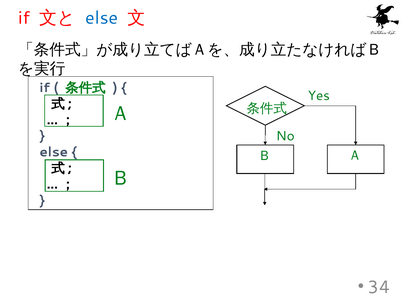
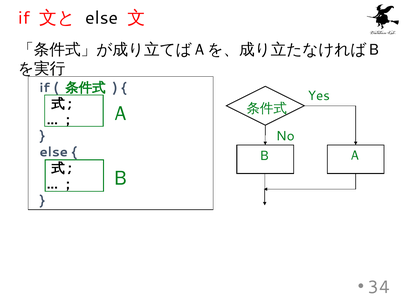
else colour: blue -> black (102, 18)
